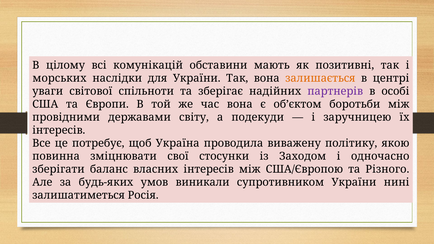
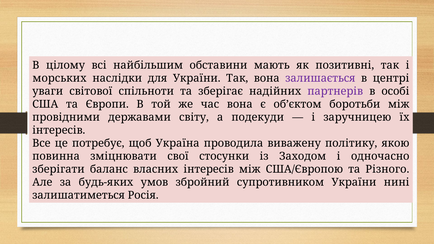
комунікацій: комунікацій -> найбільшим (148, 65)
залишається colour: orange -> purple (320, 78)
виникали: виникали -> збройний (203, 182)
